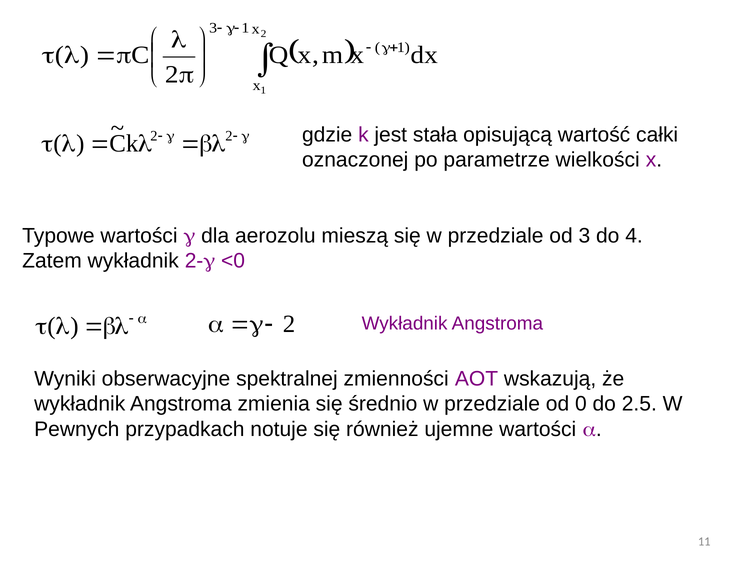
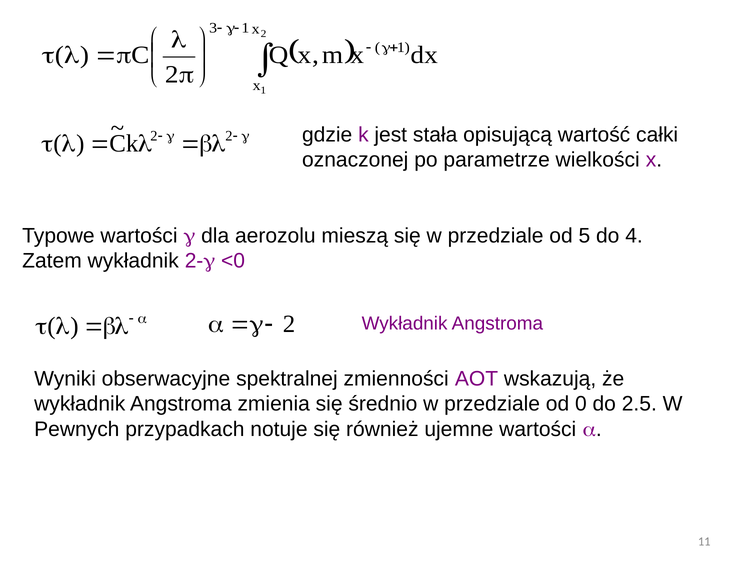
od 3: 3 -> 5 (584, 236)
